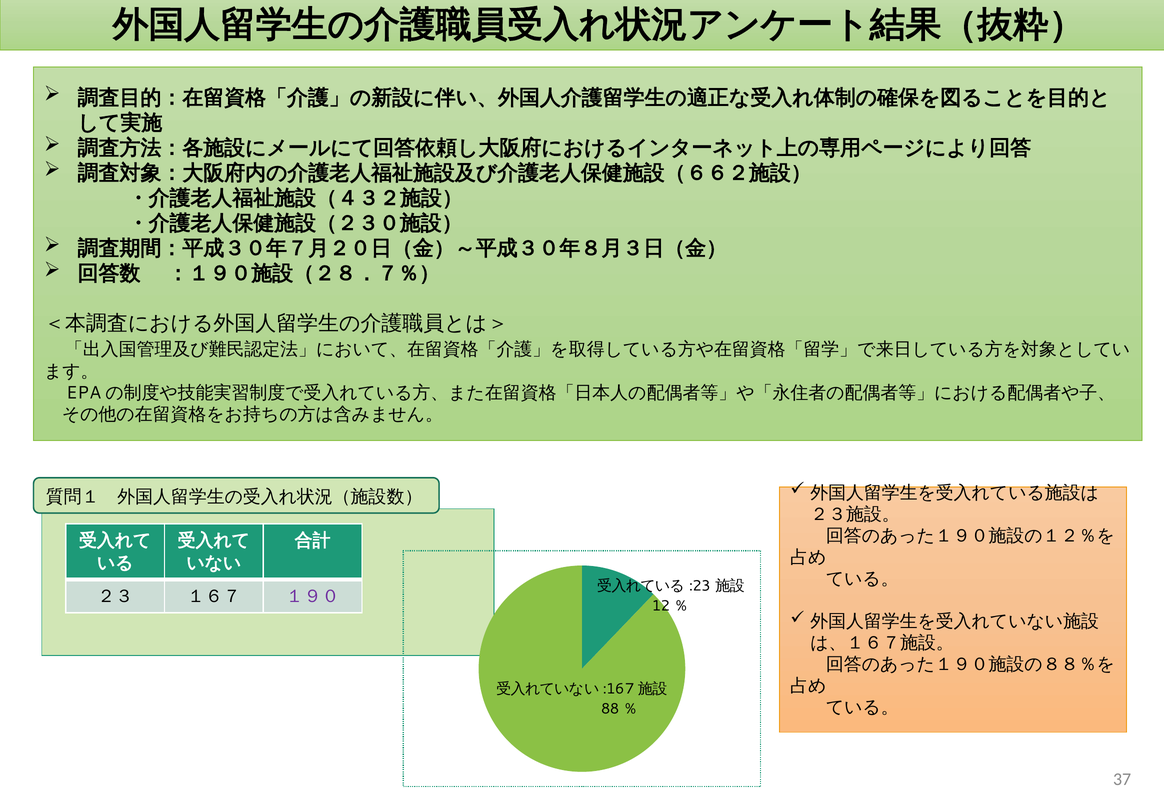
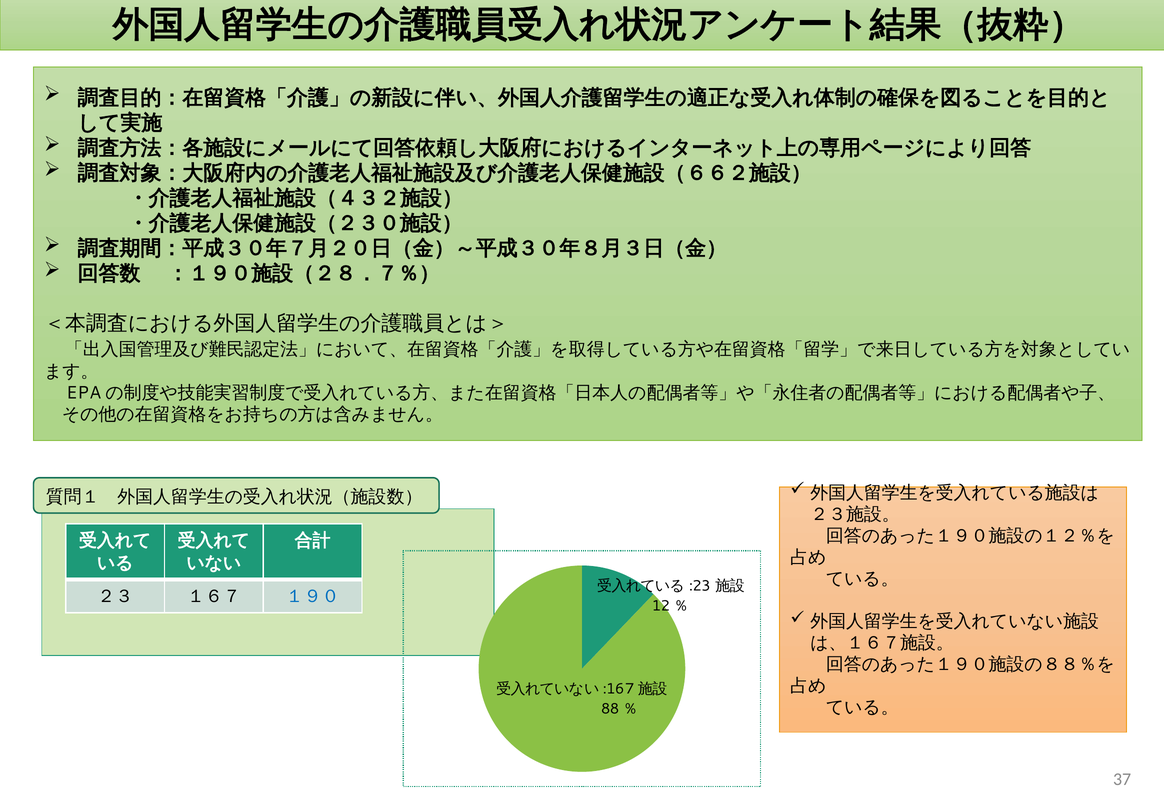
１９０ colour: purple -> blue (313, 596)
